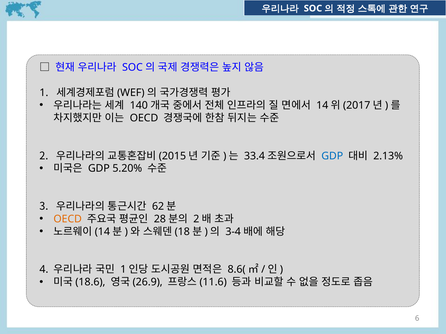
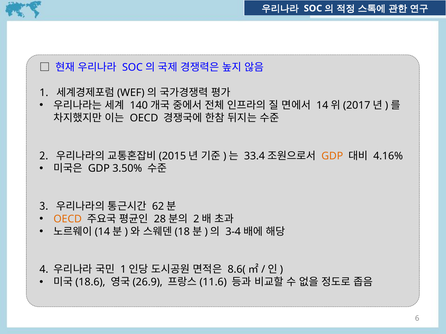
GDP colour: blue -> orange (332, 156)
2.13%: 2.13% -> 4.16% (388, 156)
5.20%: 5.20% -> 3.50% (127, 169)
